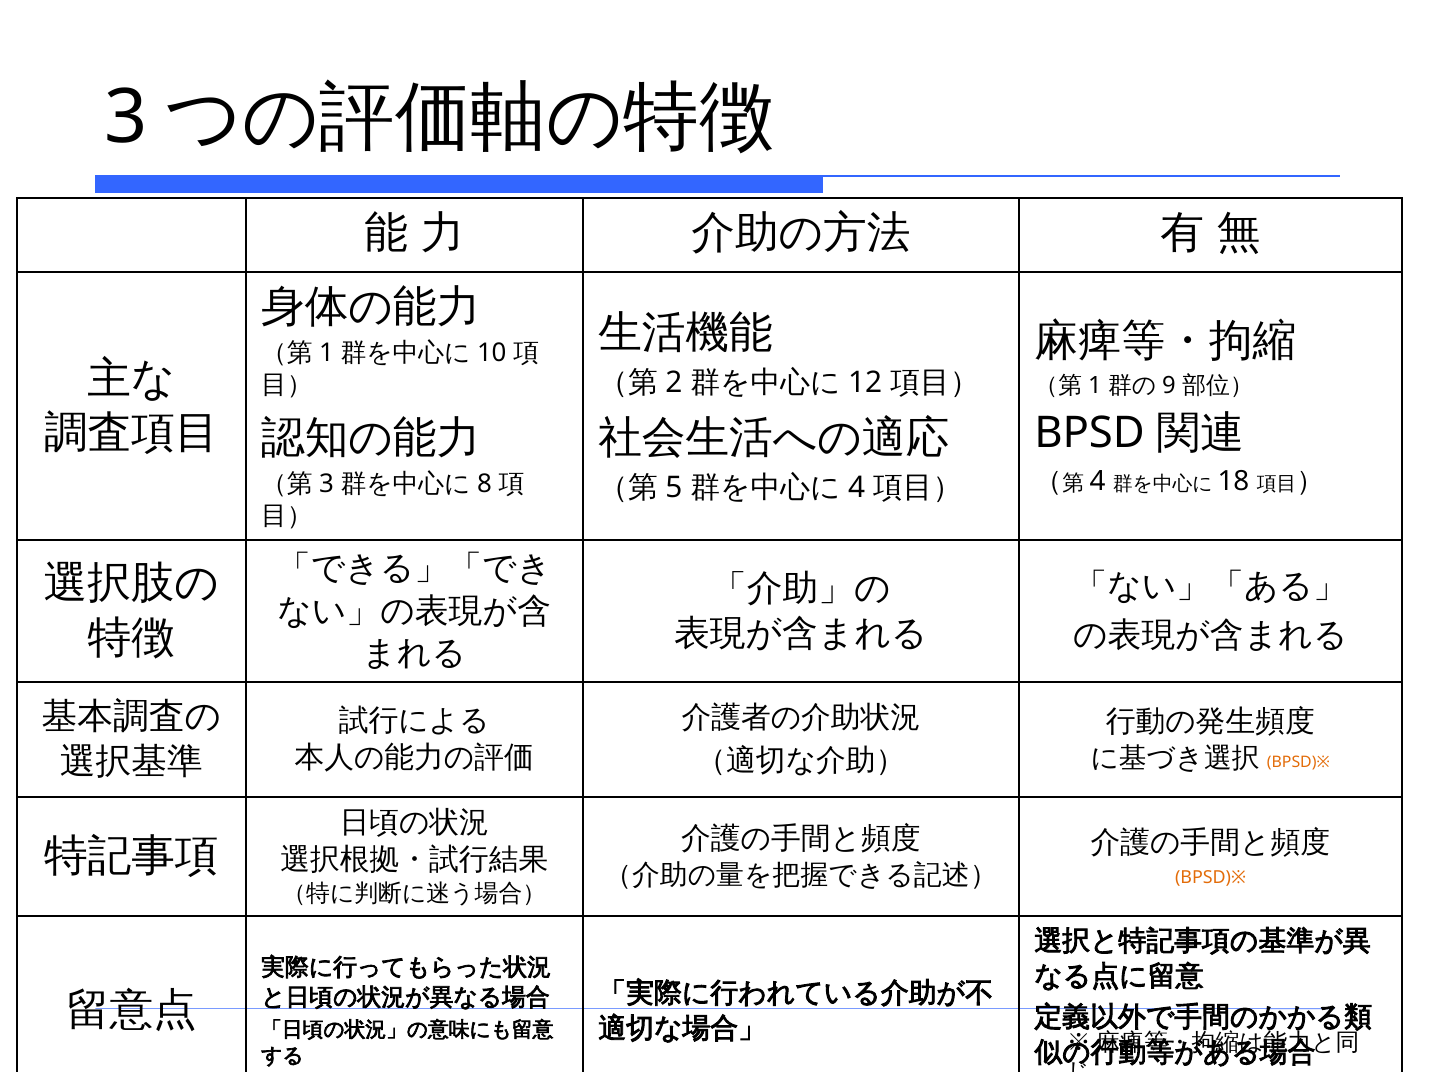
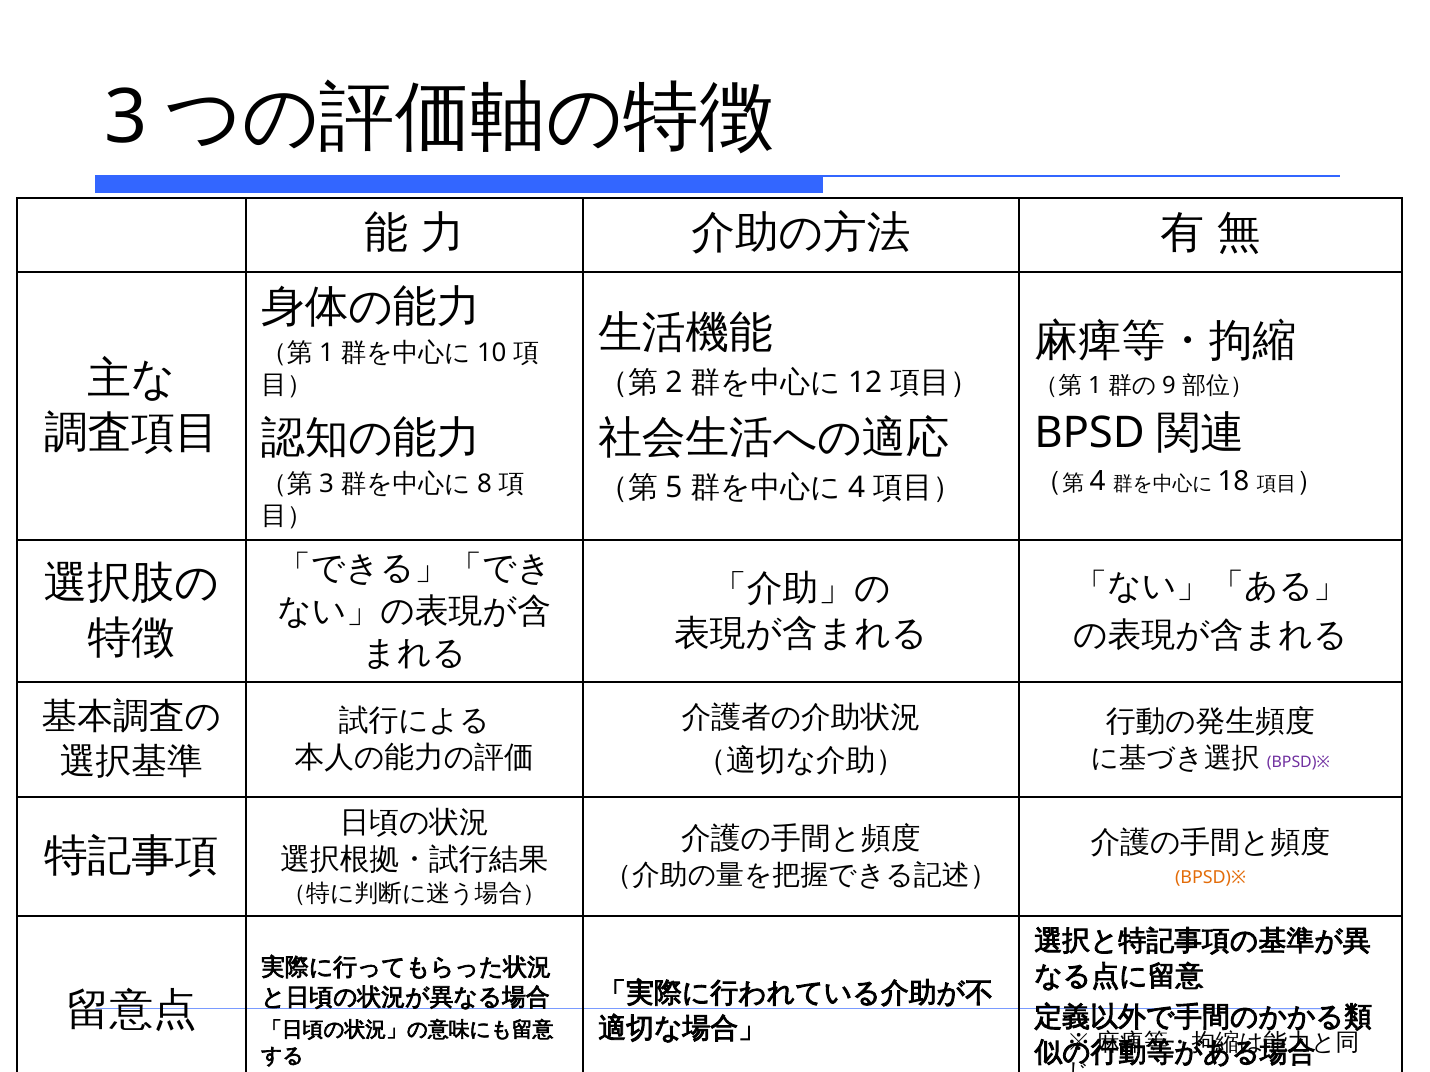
BPSD)※ colour: orange -> purple (1298, 762)
